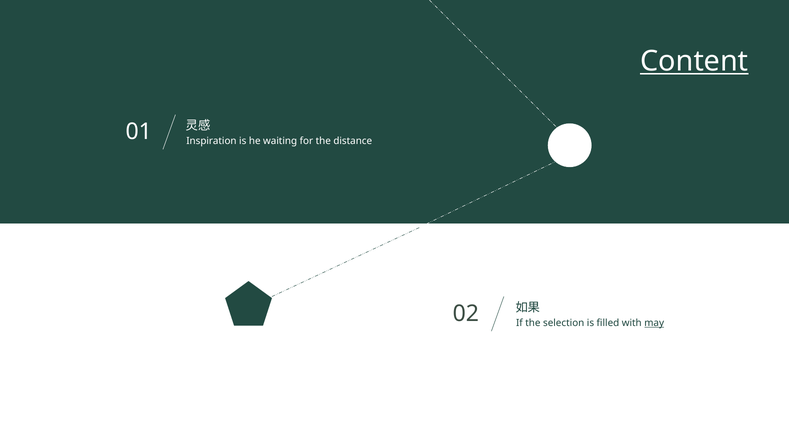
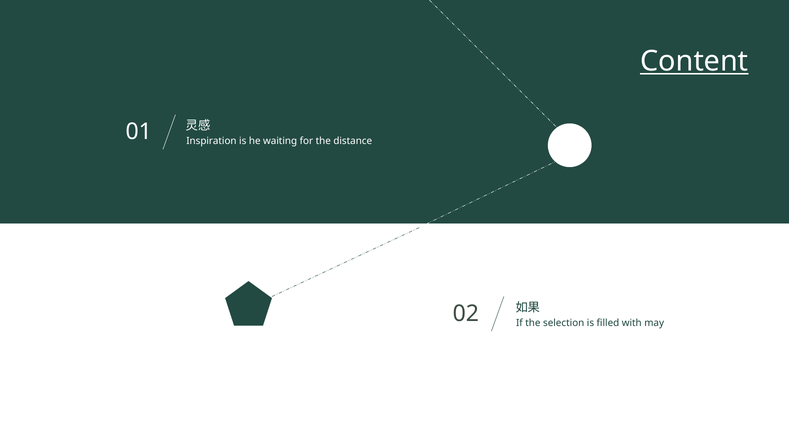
may underline: present -> none (654, 323)
